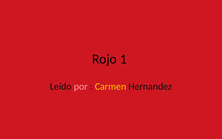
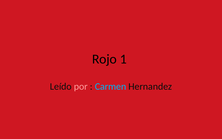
Carmen colour: yellow -> light blue (111, 86)
